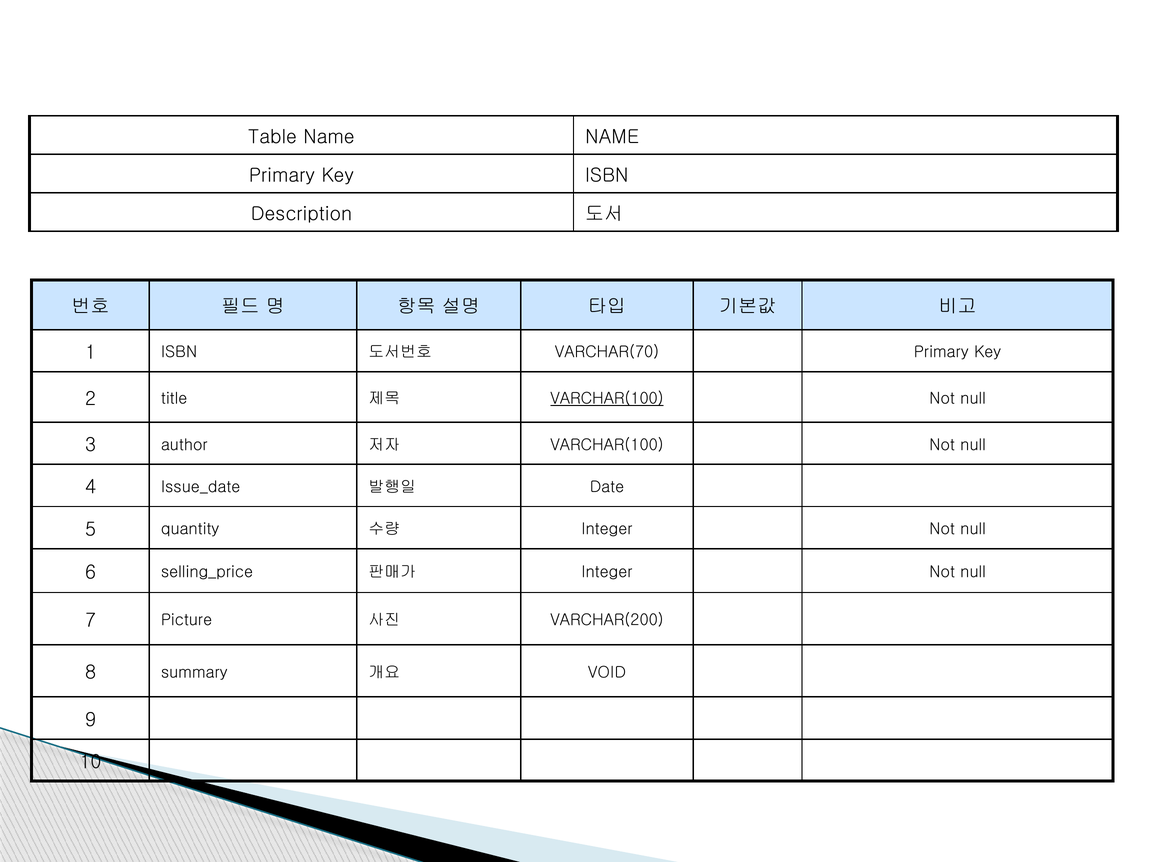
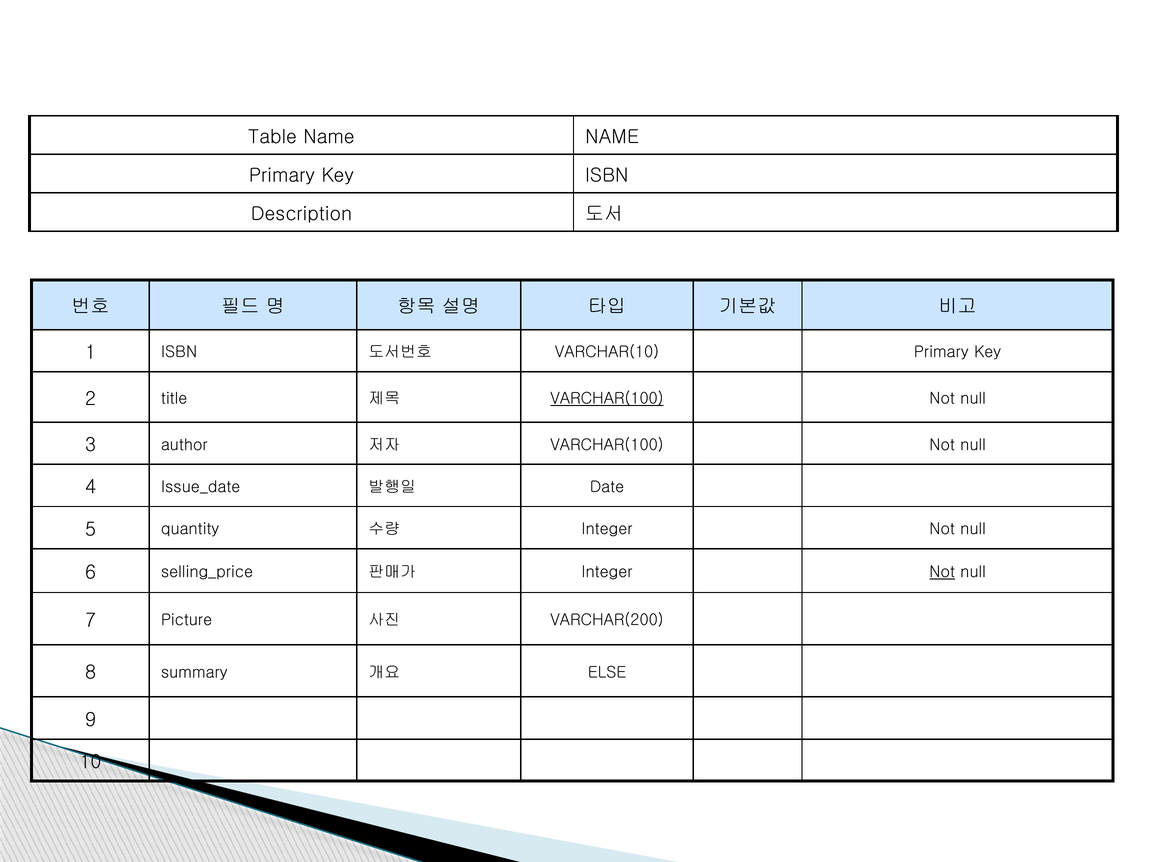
VARCHAR(70: VARCHAR(70 -> VARCHAR(10 (607, 352)
Not underline: none -> present (942, 572)
VOID: VOID -> ELSE (607, 672)
